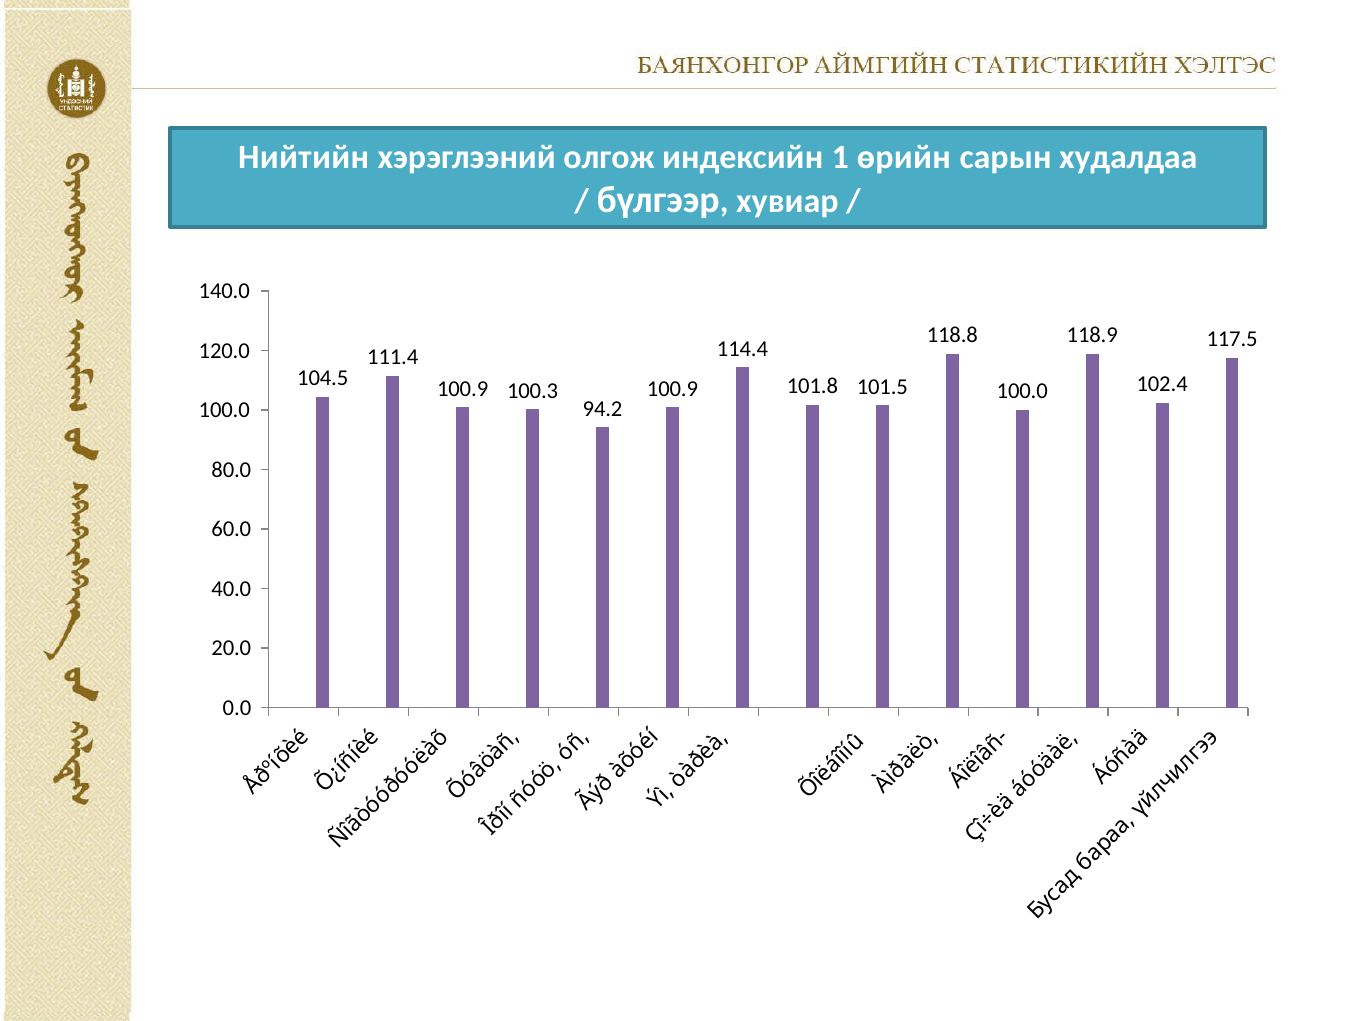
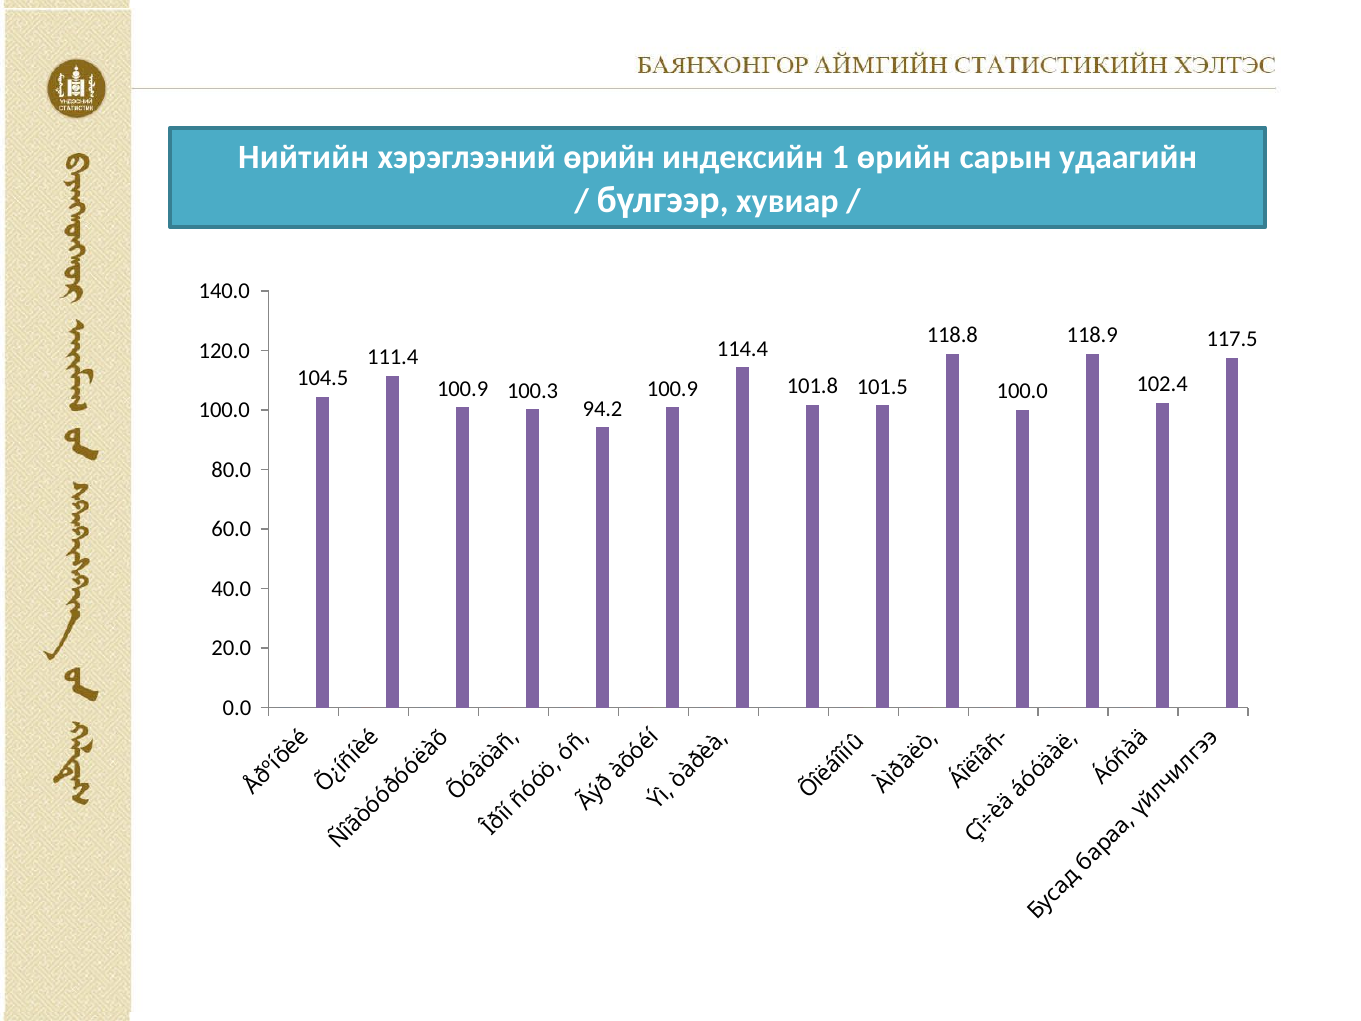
хэрэглээний олгож: олгож -> өрийн (609, 157)
худалдаа: худалдаа -> удаагийн (1128, 157)
